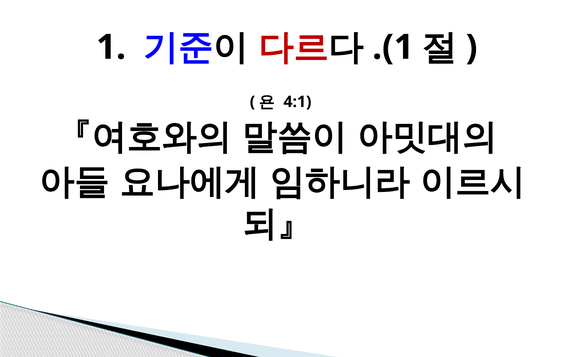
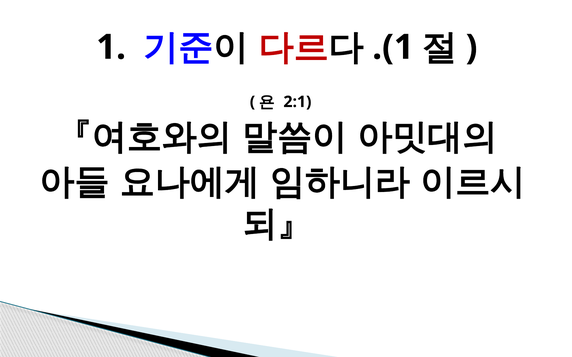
4:1: 4:1 -> 2:1 (297, 102)
